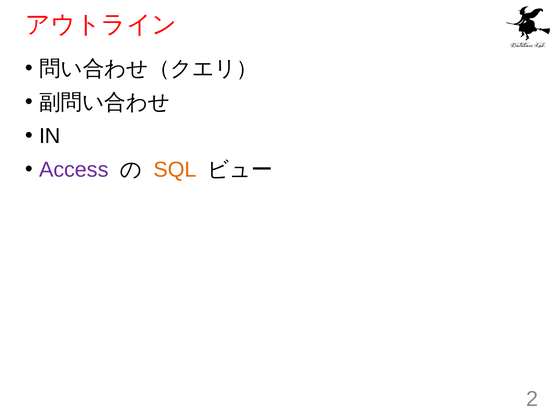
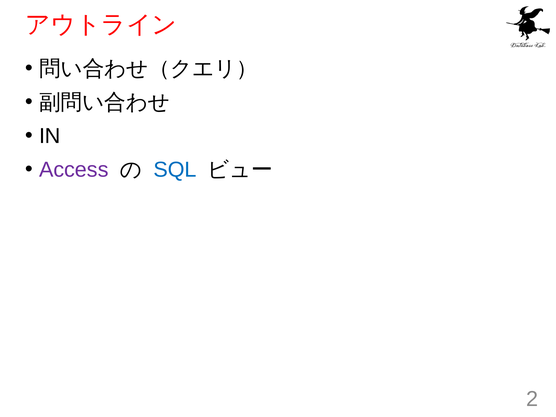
SQL colour: orange -> blue (175, 170)
